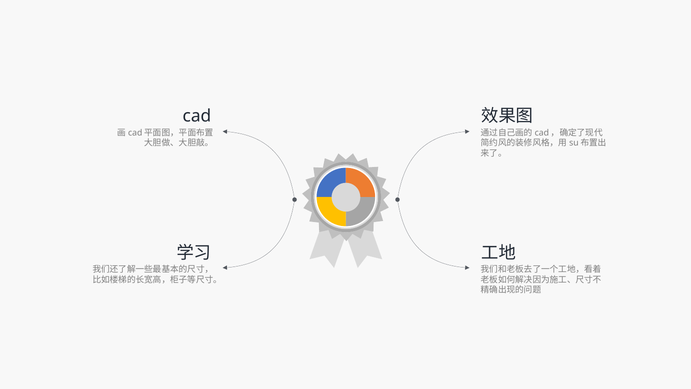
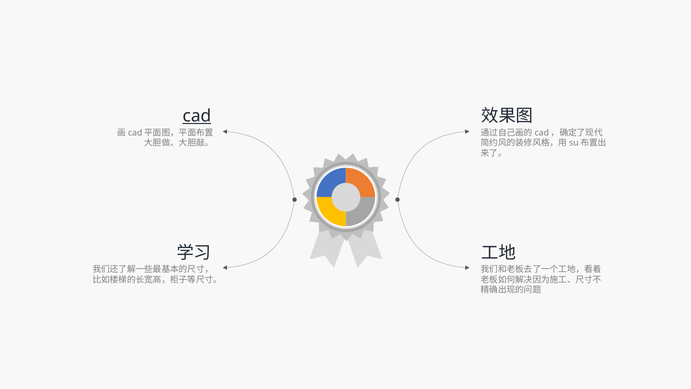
cad underline: none -> present (197, 116)
